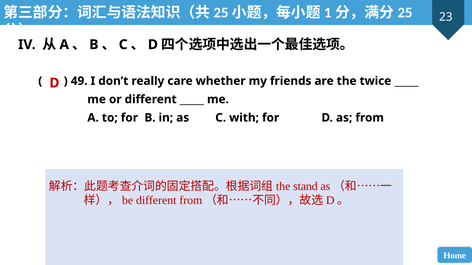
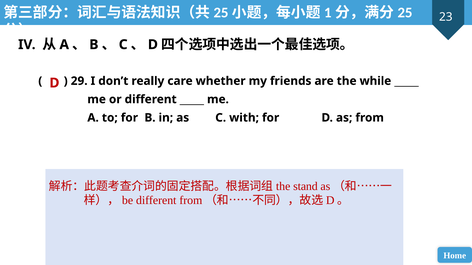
49: 49 -> 29 (79, 81)
twice: twice -> while (375, 81)
